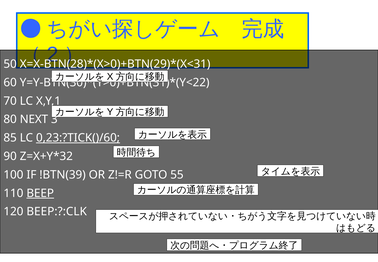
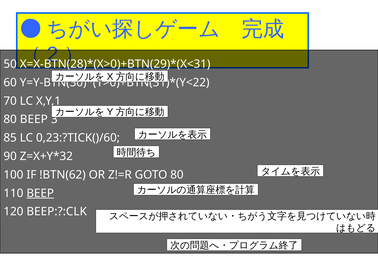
80 NEXT: NEXT -> BEEP (34, 119)
0,23:?TICK()/60 underline: present -> none (78, 138)
!BTN(39: !BTN(39 -> !BTN(62 (63, 175)
GOTO 55: 55 -> 80 (177, 175)
